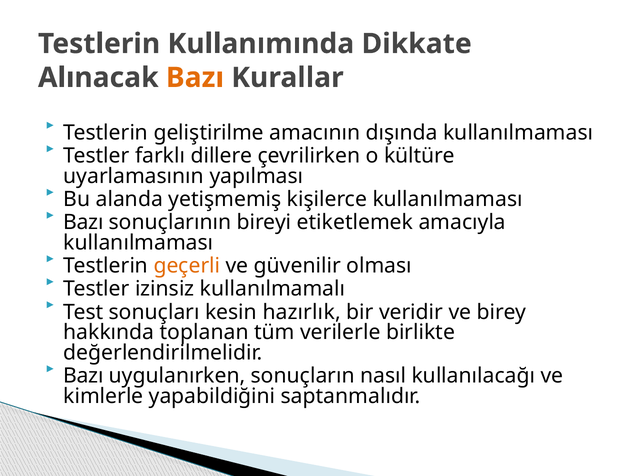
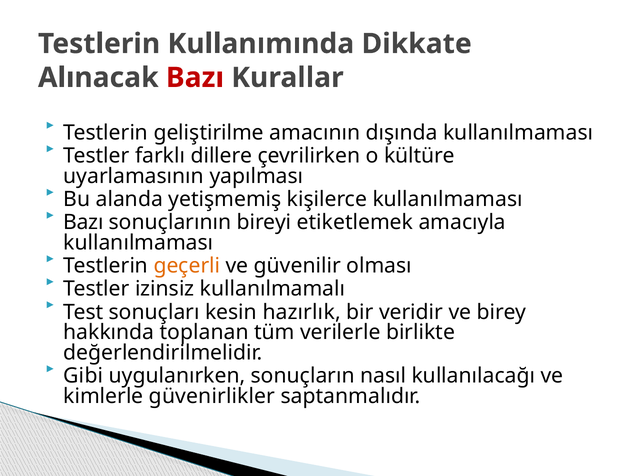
Bazı colour: orange -> red (195, 78)
Bazı: Bazı -> Gibi (83, 376)
yapabildiğini: yapabildiğini -> güvenirlikler (212, 396)
